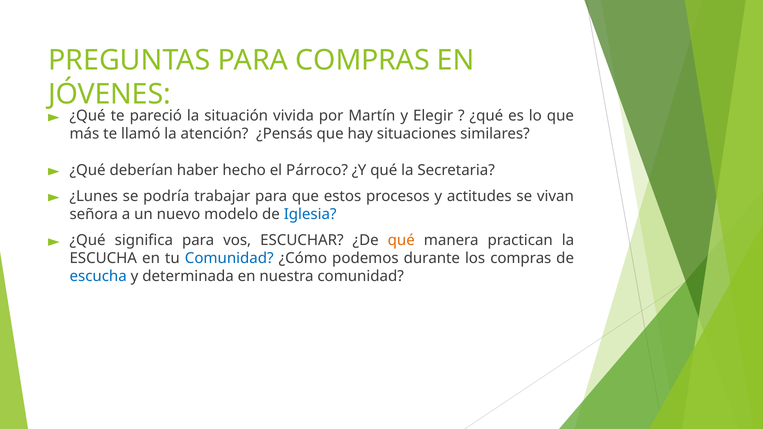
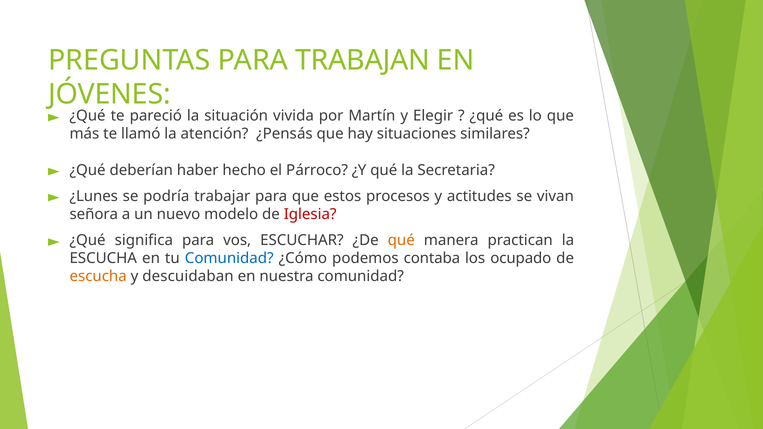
PARA COMPRAS: COMPRAS -> TRABAJAN (363, 60)
Iglesia colour: blue -> red (310, 214)
durante: durante -> contaba (432, 259)
los compras: compras -> ocupado (521, 259)
escucha colour: blue -> orange (98, 277)
determinada: determinada -> descuidaban (188, 277)
